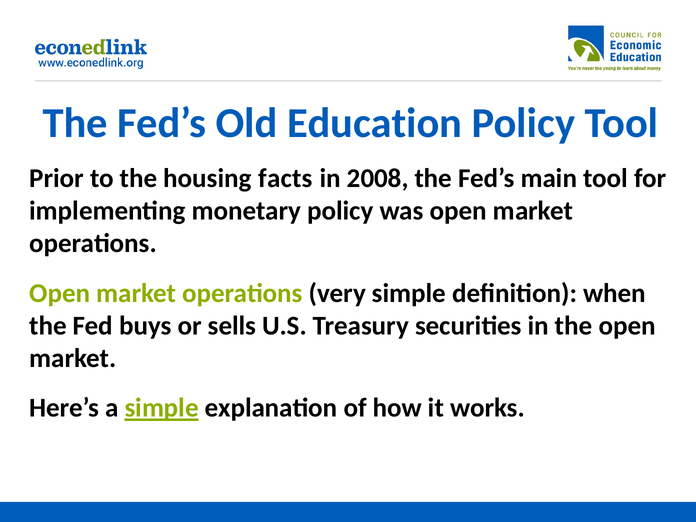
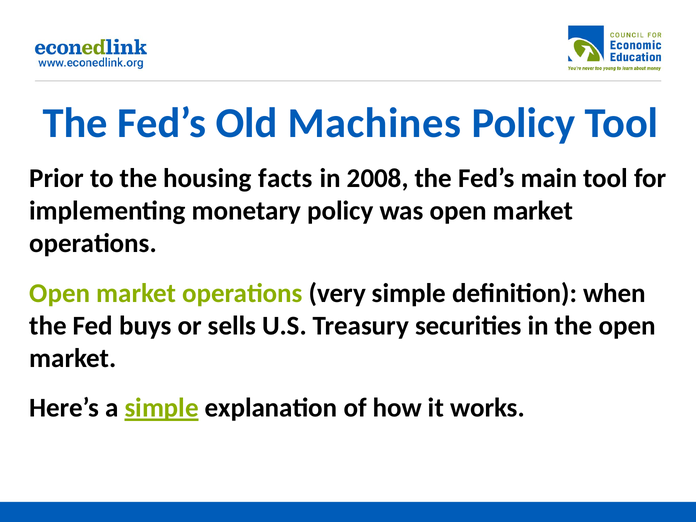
Education: Education -> Machines (374, 123)
